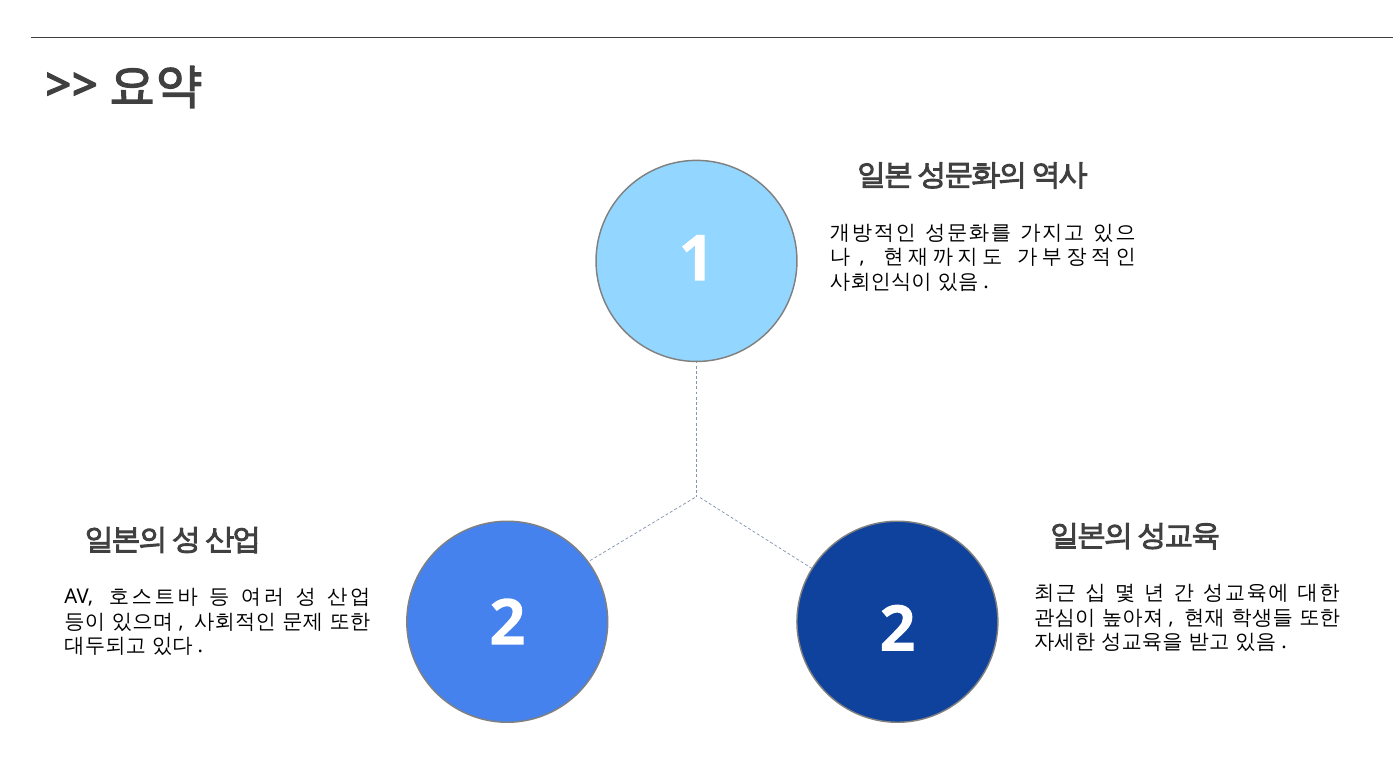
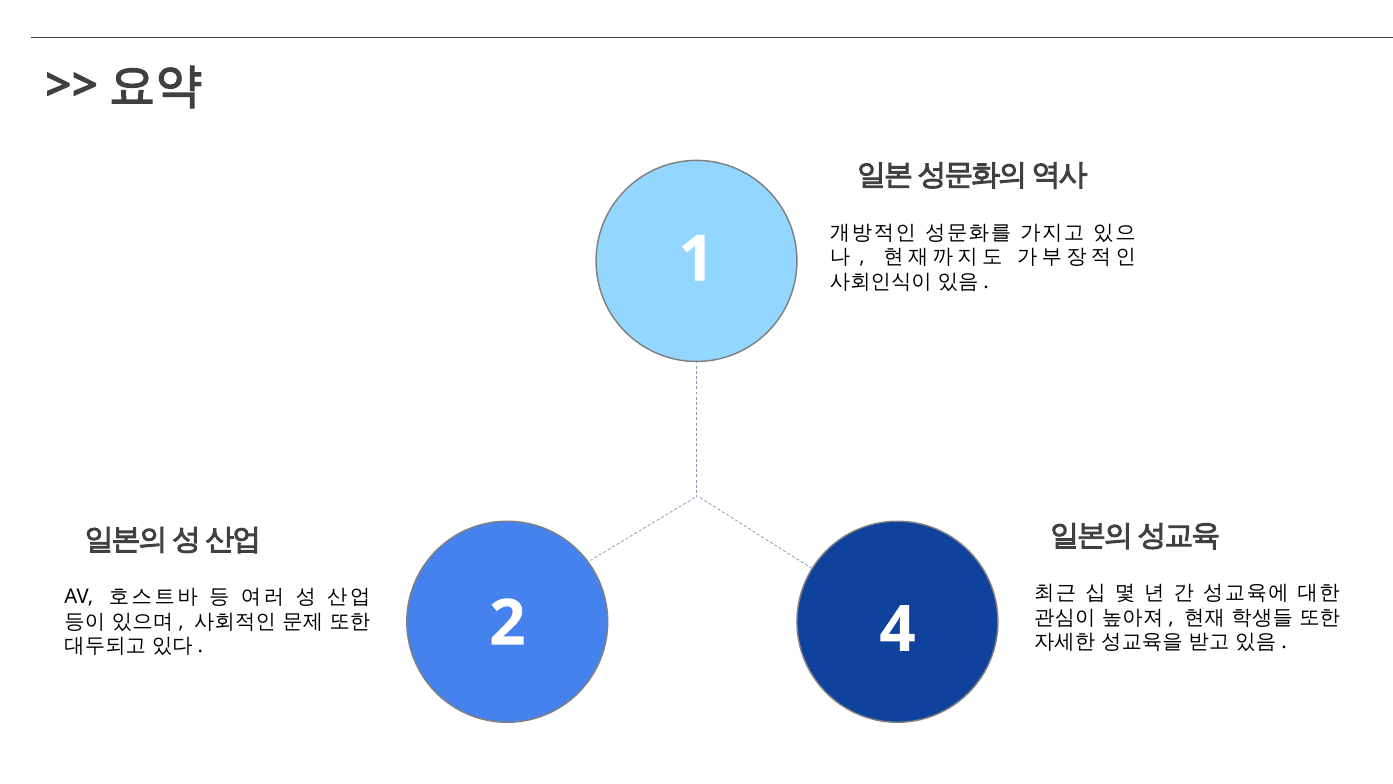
2 2: 2 -> 4 (898, 629)
